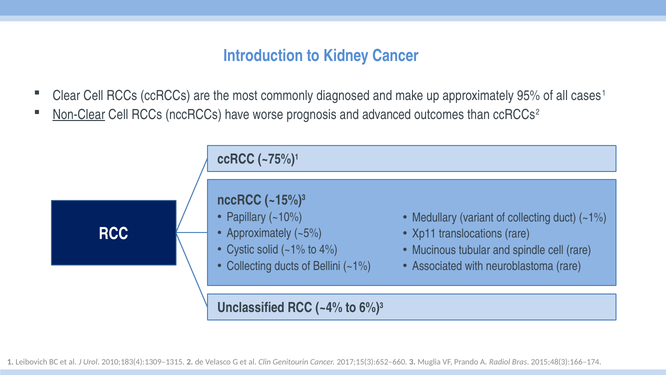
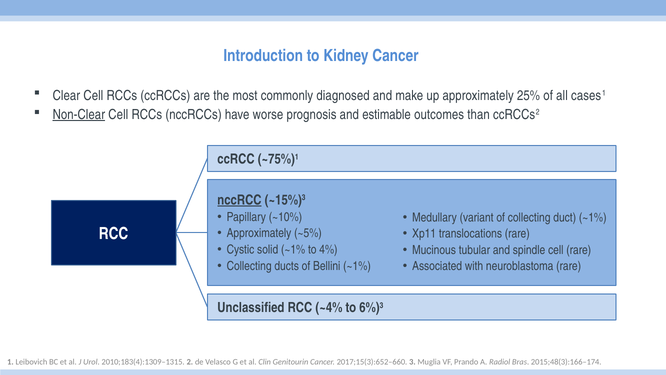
95%: 95% -> 25% (529, 95)
advanced: advanced -> estimable (387, 114)
nccRCC underline: none -> present (239, 200)
